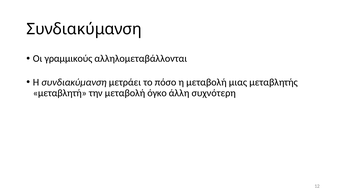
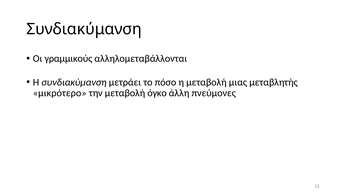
μεταβλητή: μεταβλητή -> μικρότερο (60, 93)
συχνότερη: συχνότερη -> πνεύμονες (214, 93)
